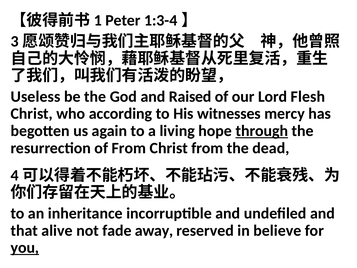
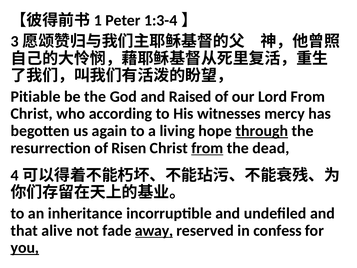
Useless: Useless -> Pitiable (36, 96)
Lord Flesh: Flesh -> From (308, 96)
of From: From -> Risen (129, 148)
from underline: none -> present (207, 148)
away underline: none -> present (154, 230)
believe: believe -> confess (277, 230)
